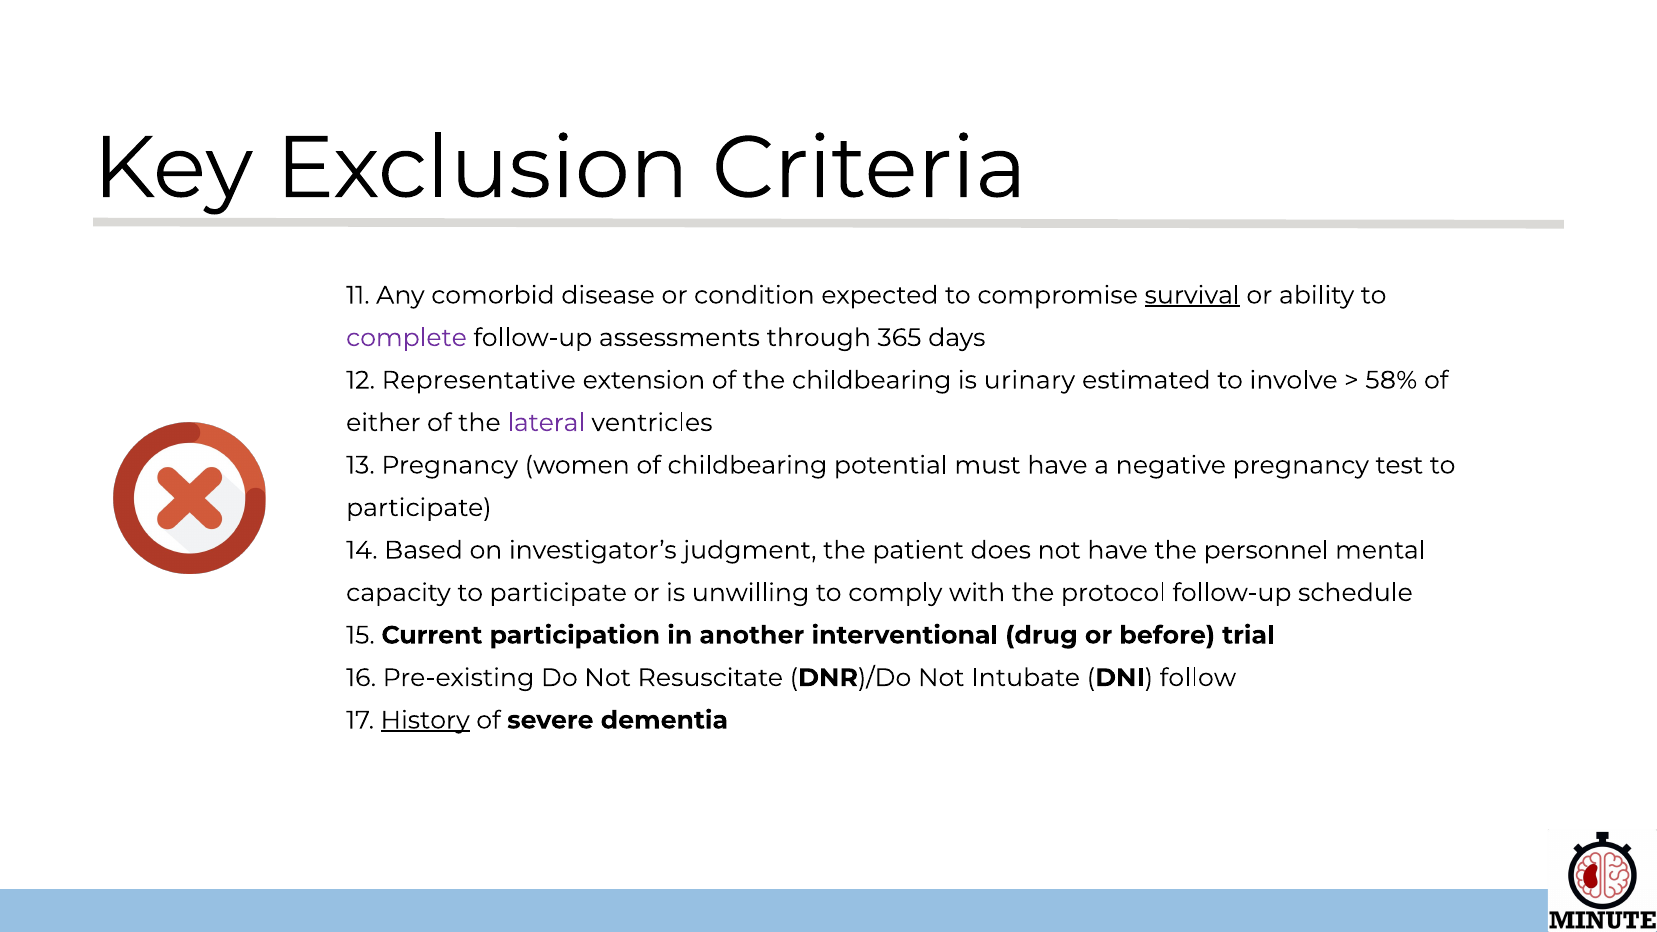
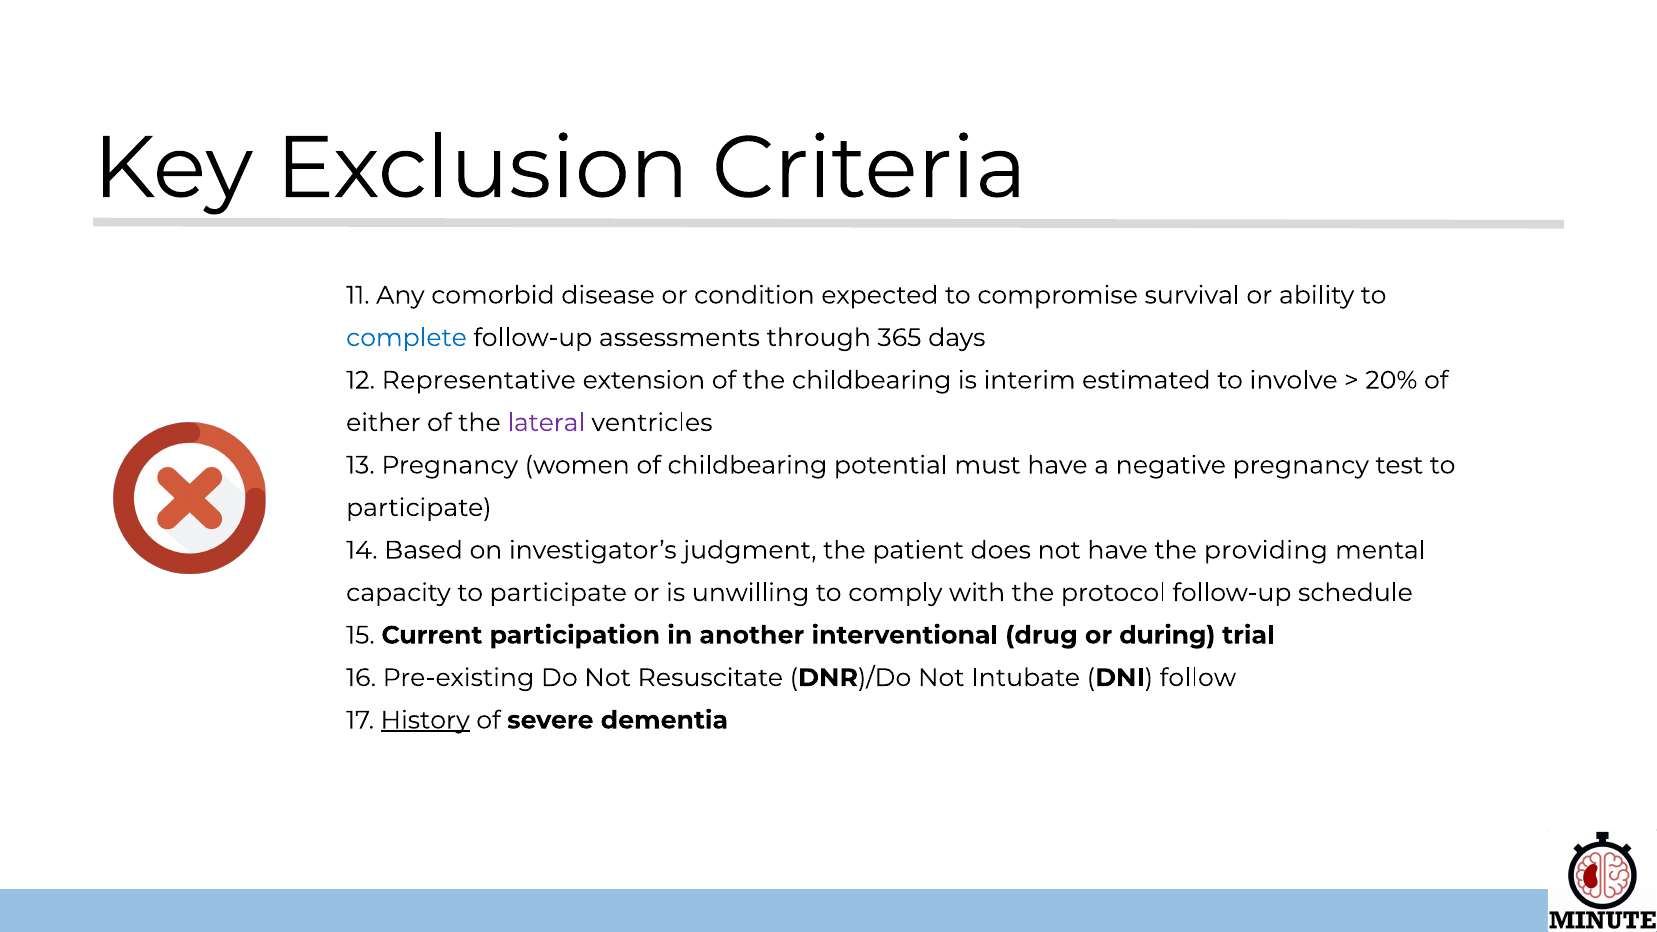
survival underline: present -> none (1192, 295)
complete colour: purple -> blue (406, 338)
urinary: urinary -> interim (1030, 380)
58%: 58% -> 20% (1391, 380)
personnel: personnel -> providing (1266, 550)
before: before -> during (1167, 635)
